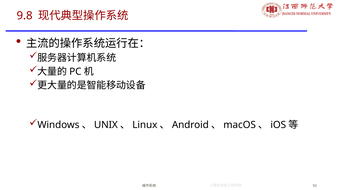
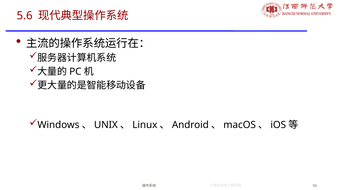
9.8: 9.8 -> 5.6 (25, 16)
